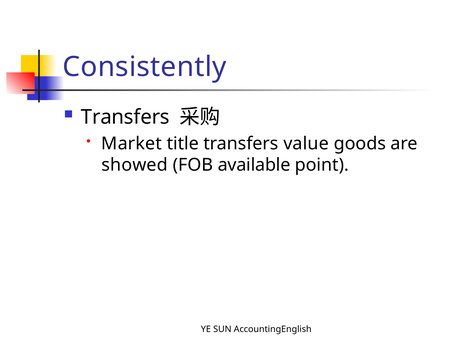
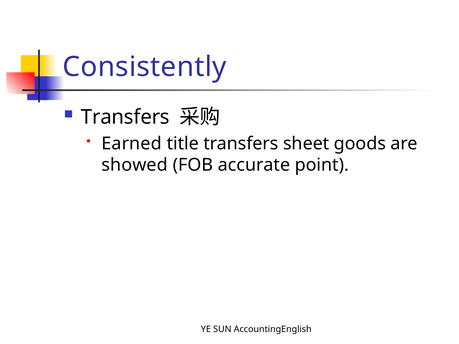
Market: Market -> Earned (132, 144)
value: value -> sheet (306, 144)
available: available -> accurate (254, 165)
